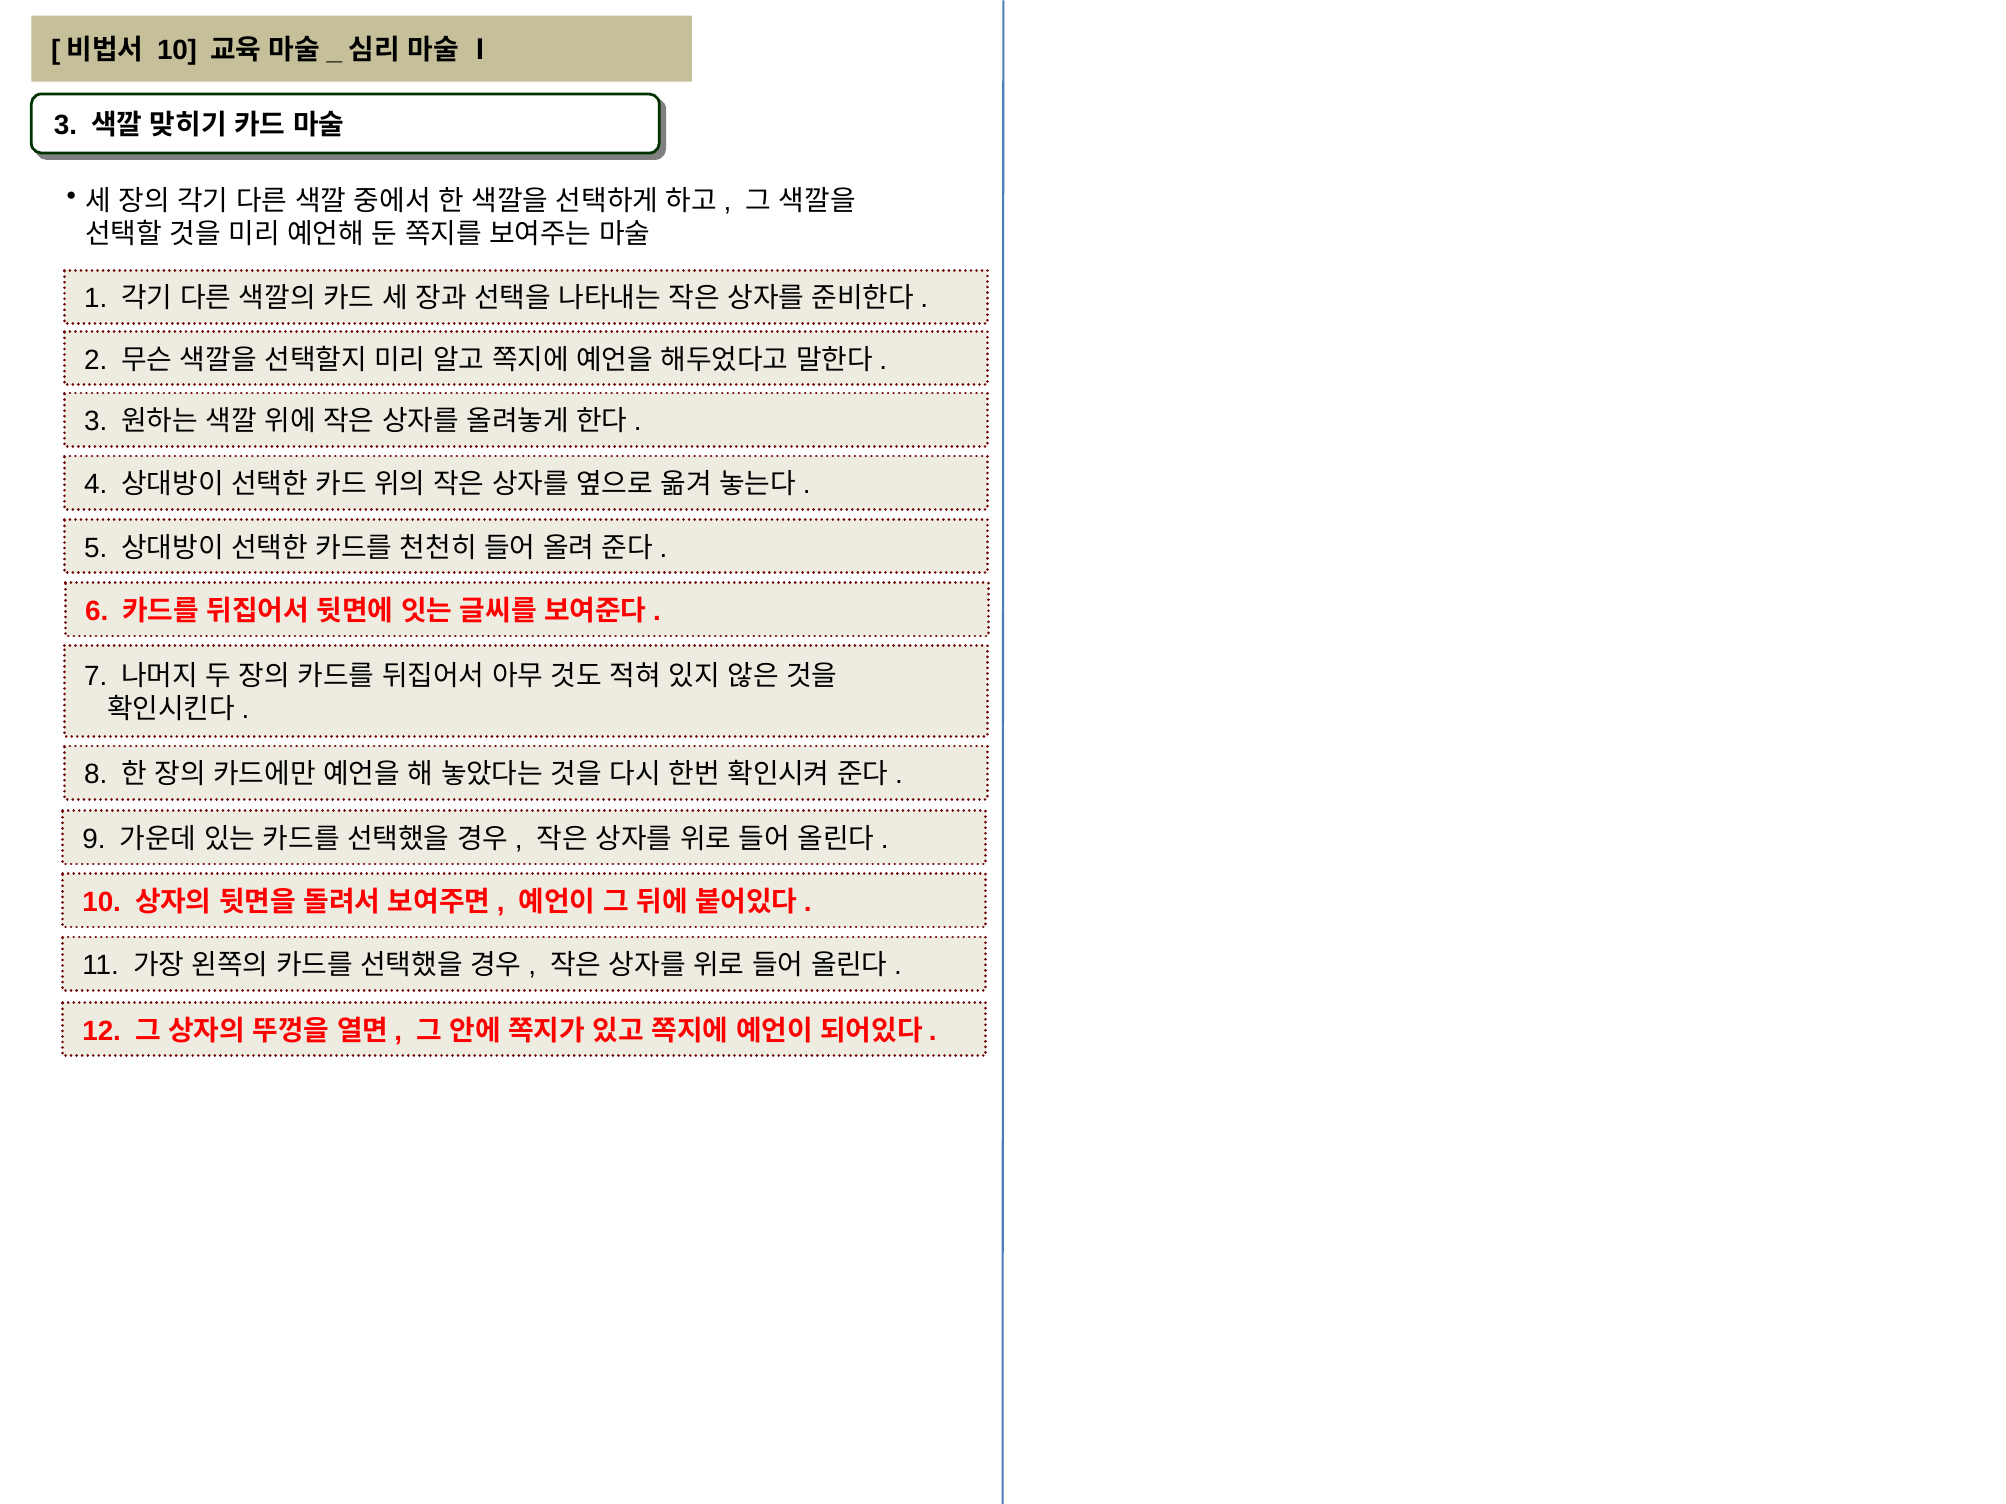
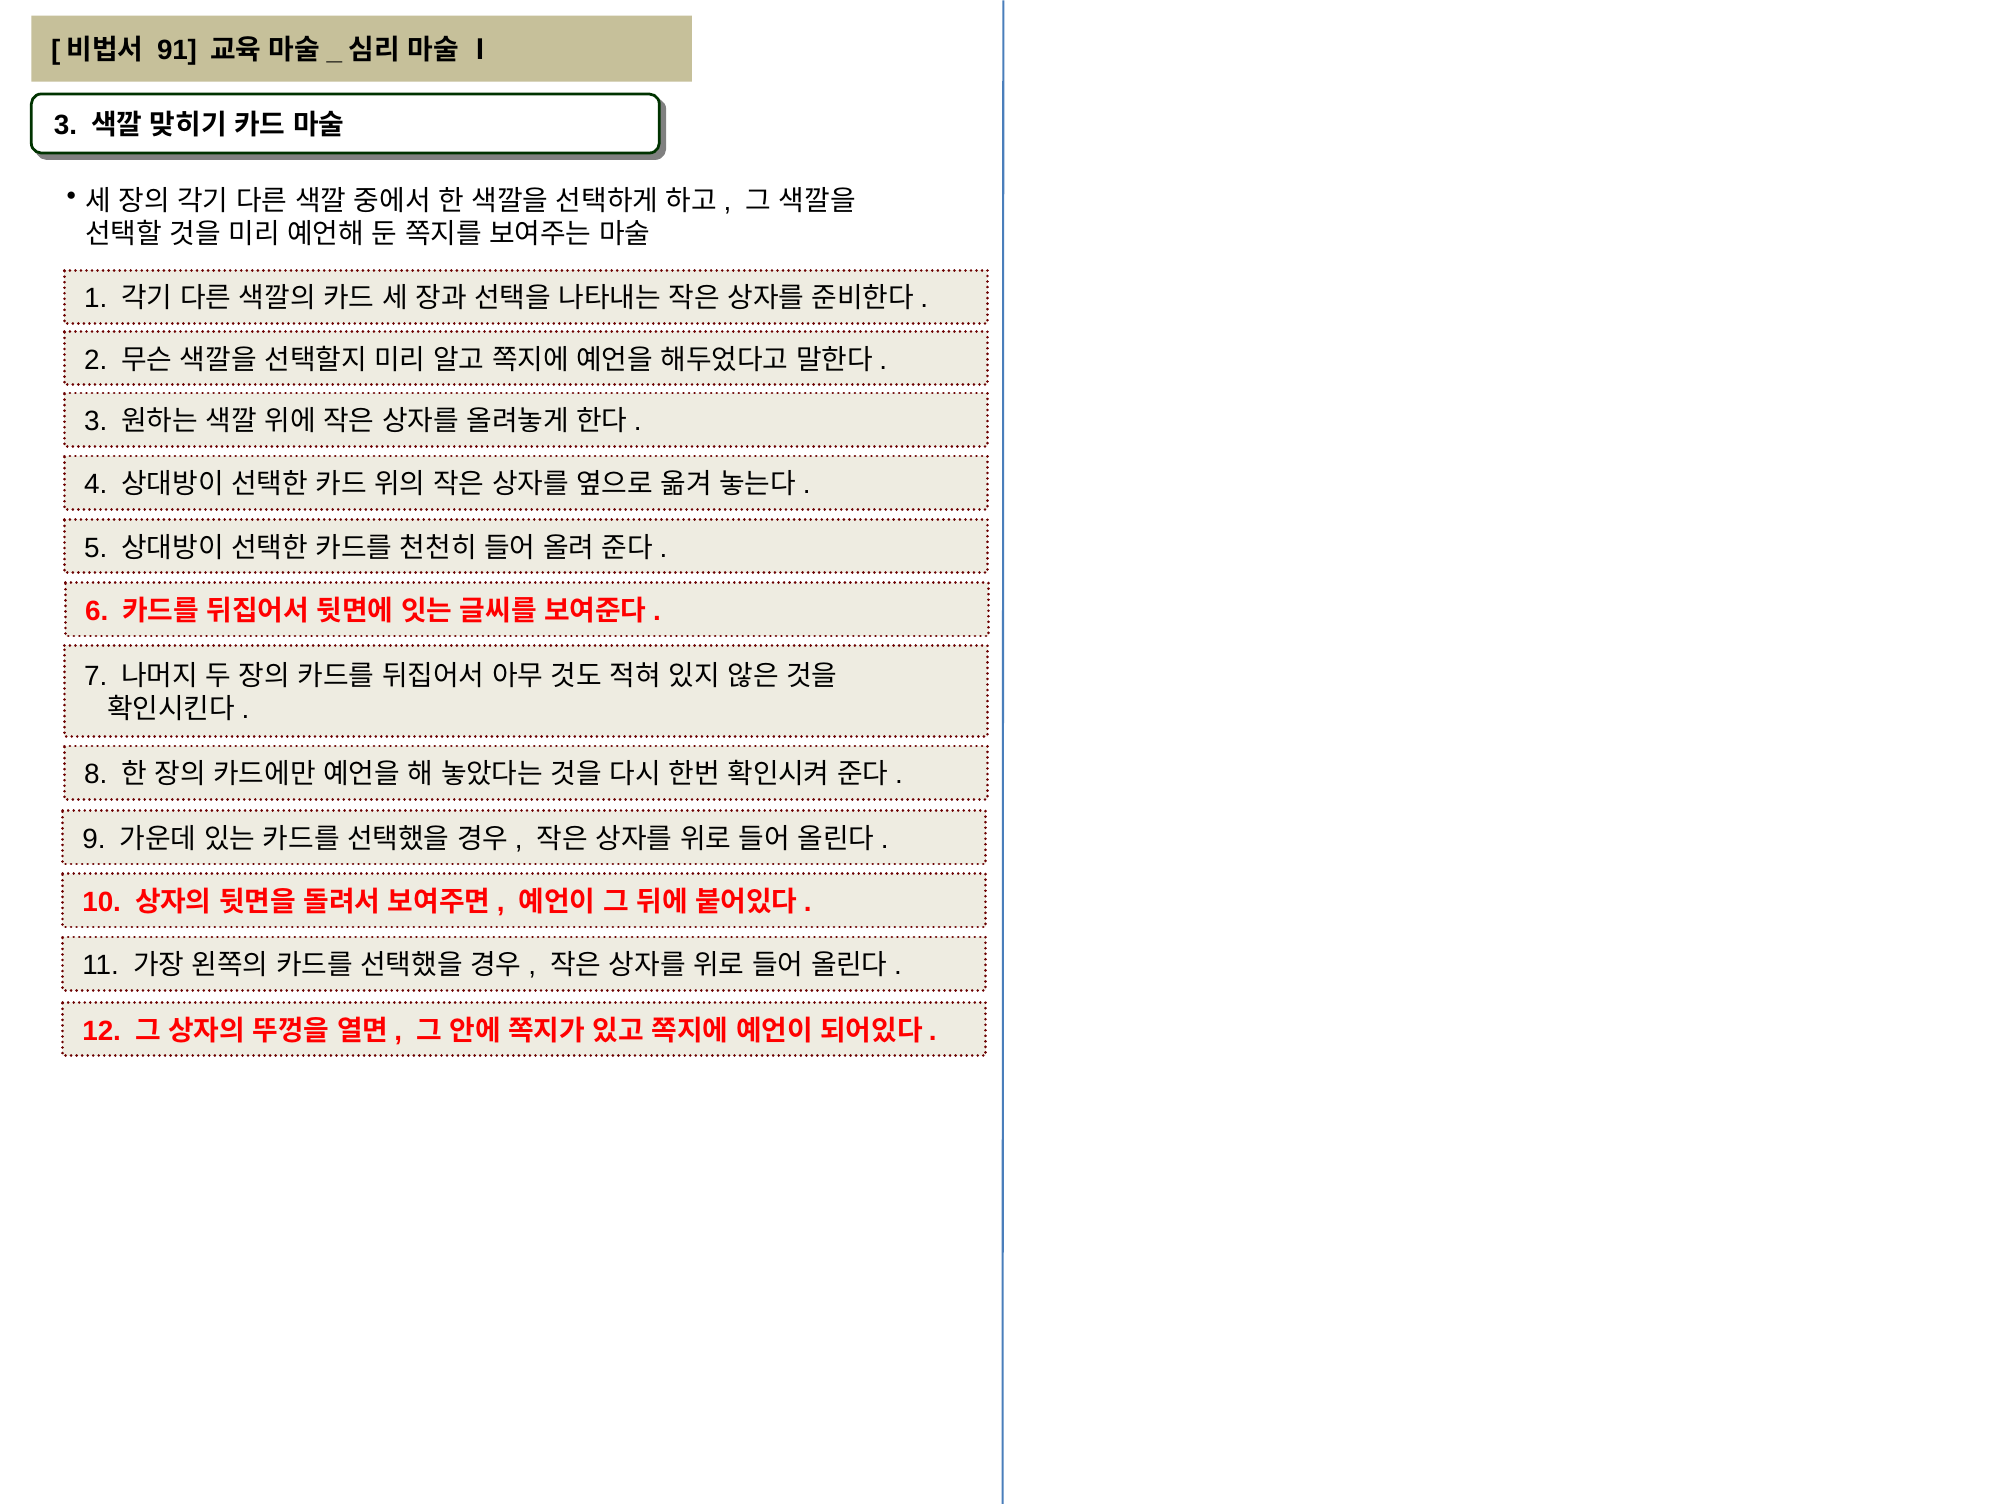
10: 10 -> 91 (177, 51)
